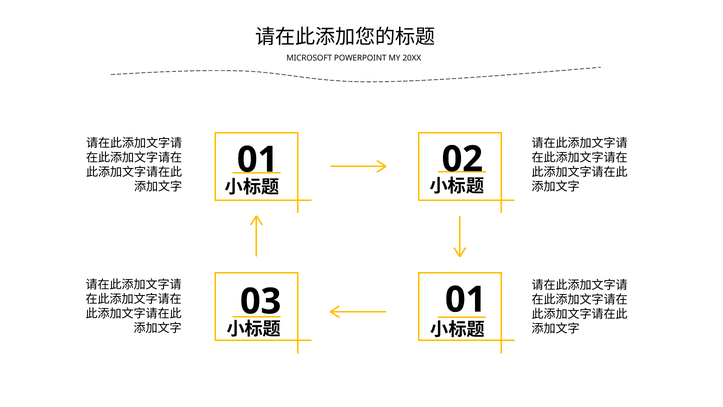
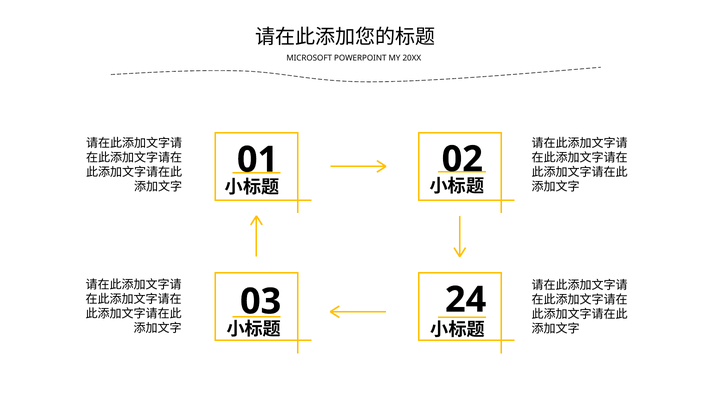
01: 01 -> 24 (466, 300)
